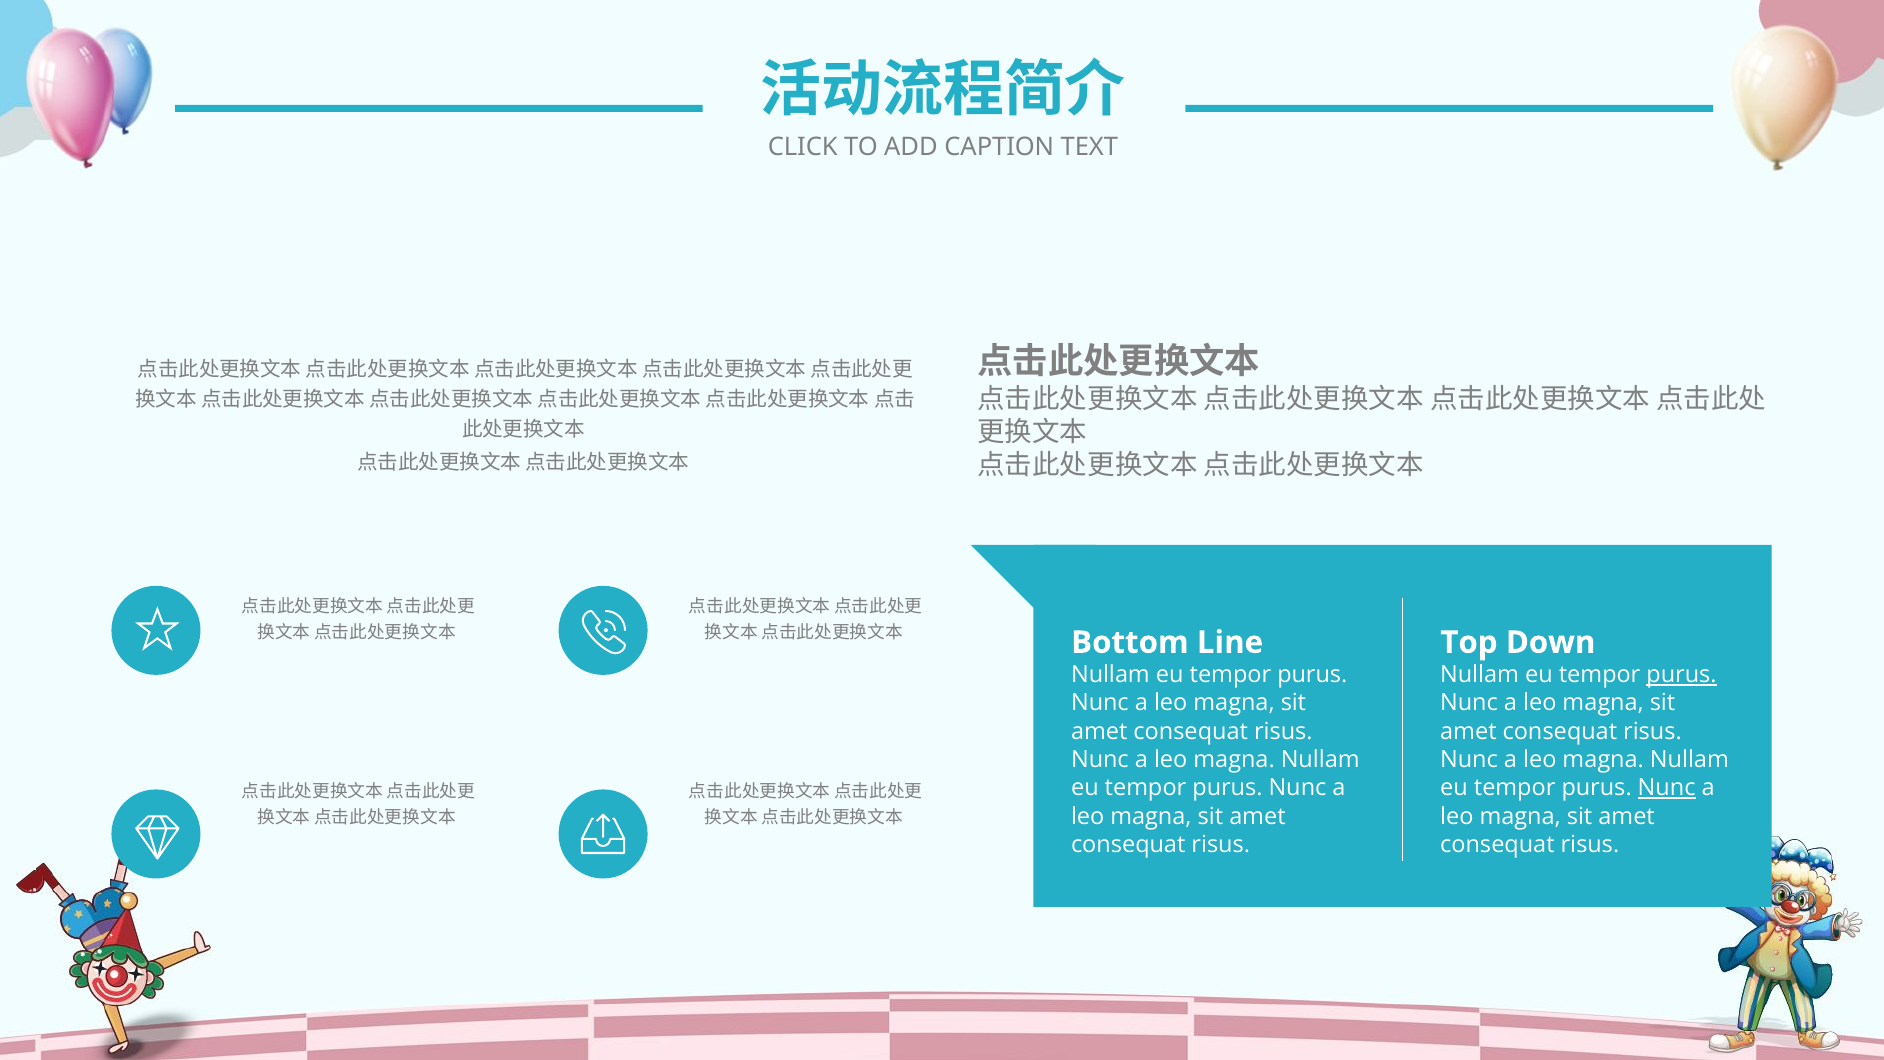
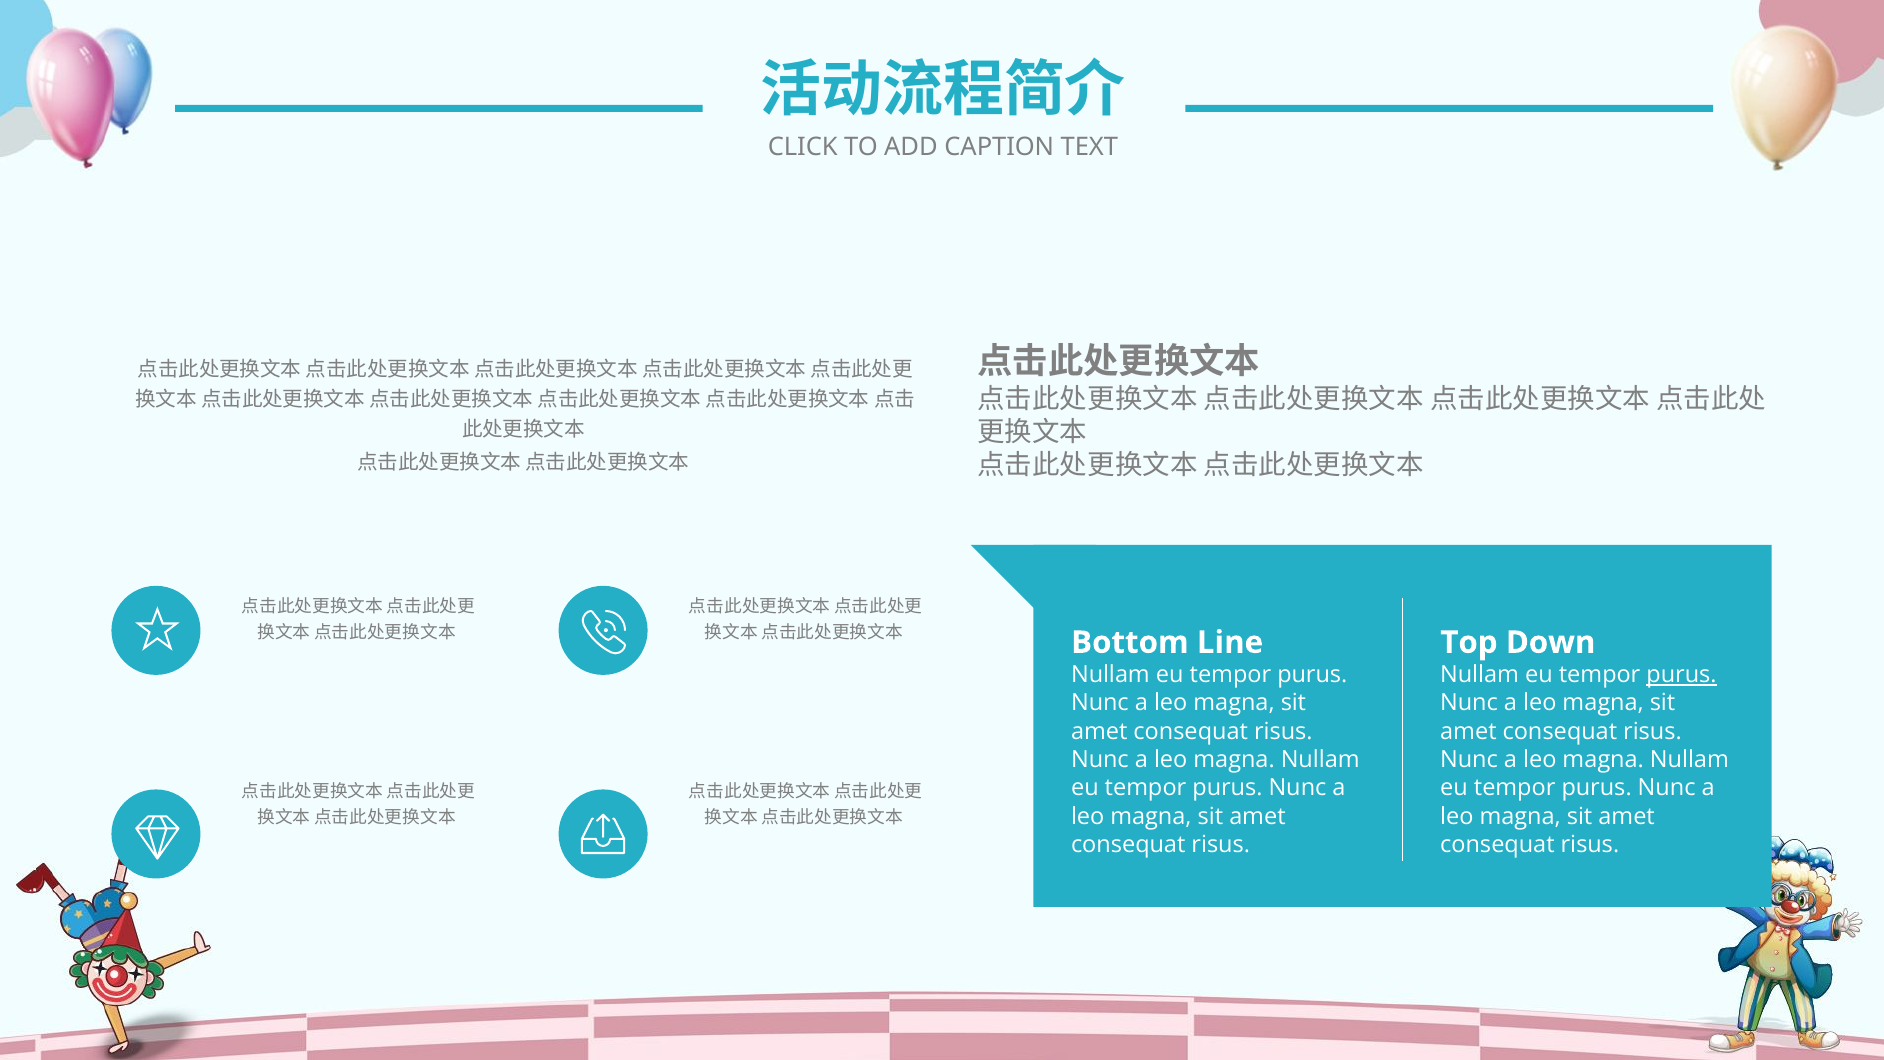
Nunc underline: present -> none (1667, 788)
